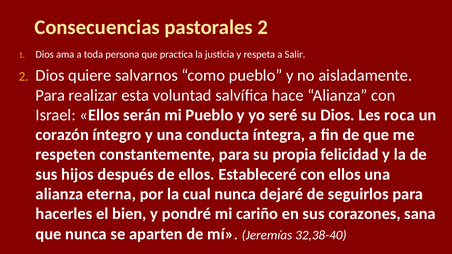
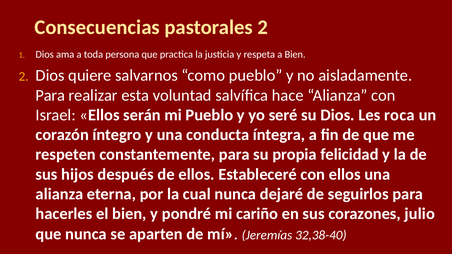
a Salir: Salir -> Bien (295, 54)
sana: sana -> julio (420, 214)
